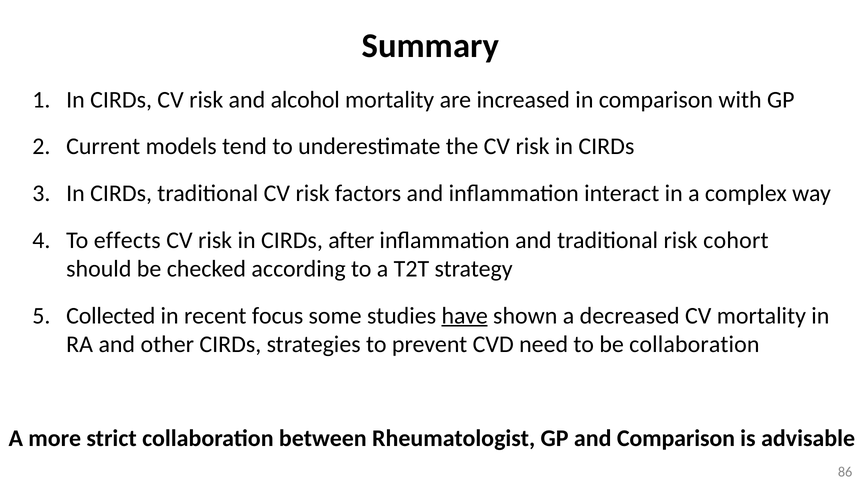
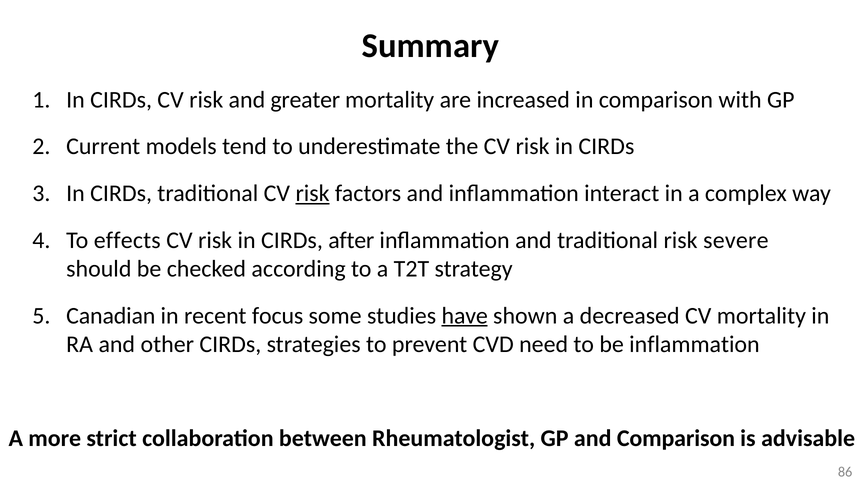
alcohol: alcohol -> greater (305, 100)
risk underline: none -> present (313, 193)
cohort: cohort -> severe (736, 240)
Collected: Collected -> Canadian (111, 316)
be collaboration: collaboration -> inflammation (694, 345)
